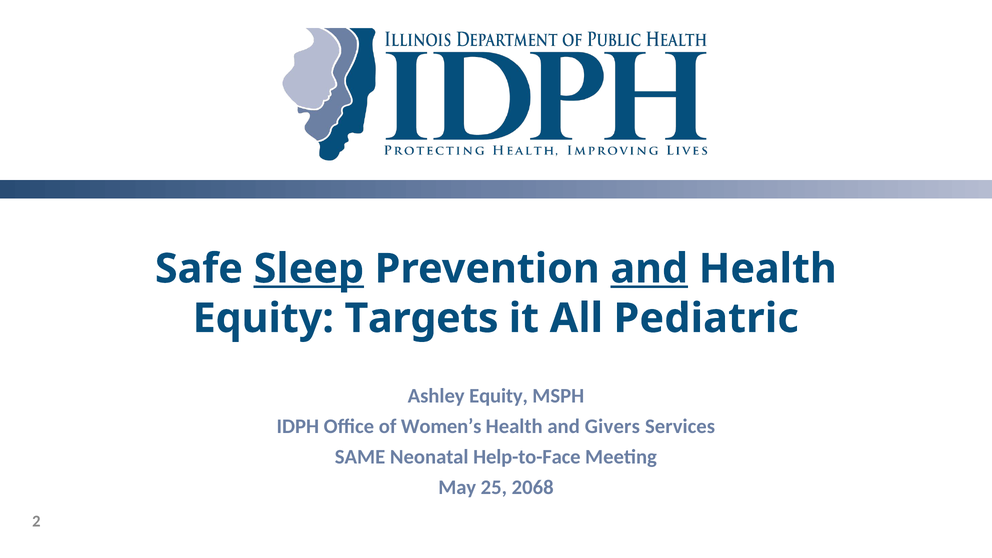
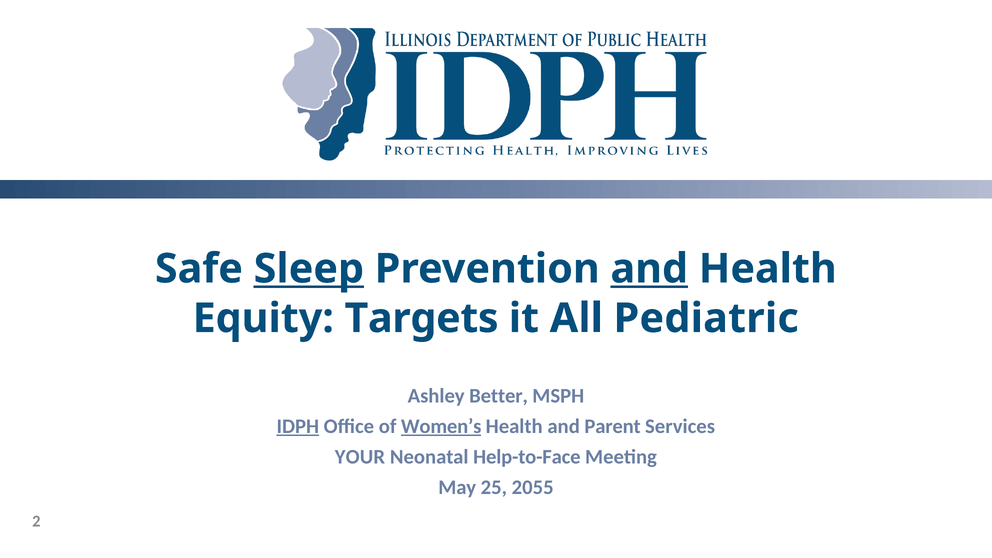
Ashley Equity: Equity -> Better (499, 396)
IDPH underline: none -> present (298, 426)
Women’s underline: none -> present (441, 426)
Givers: Givers -> Parent (613, 426)
SAME: SAME -> YOUR (360, 457)
2068: 2068 -> 2055 (533, 488)
